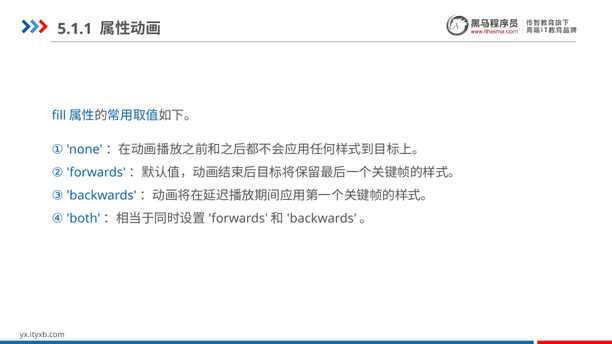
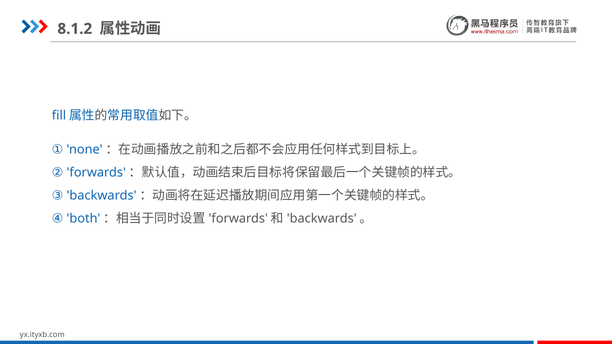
5.1.1: 5.1.1 -> 8.1.2 (75, 29)
